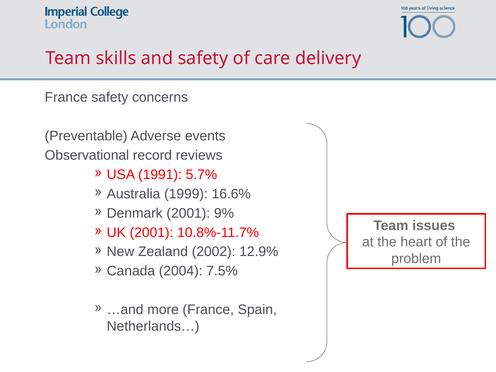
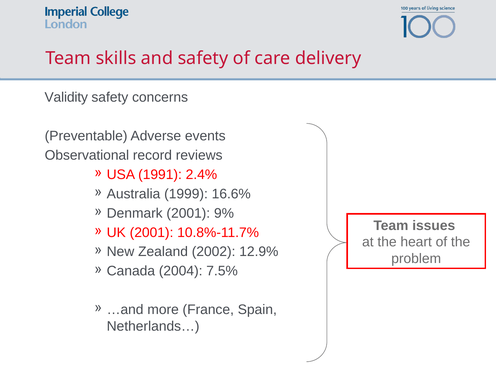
France: France -> Validity (66, 97)
5.7%: 5.7% -> 2.4% (201, 175)
